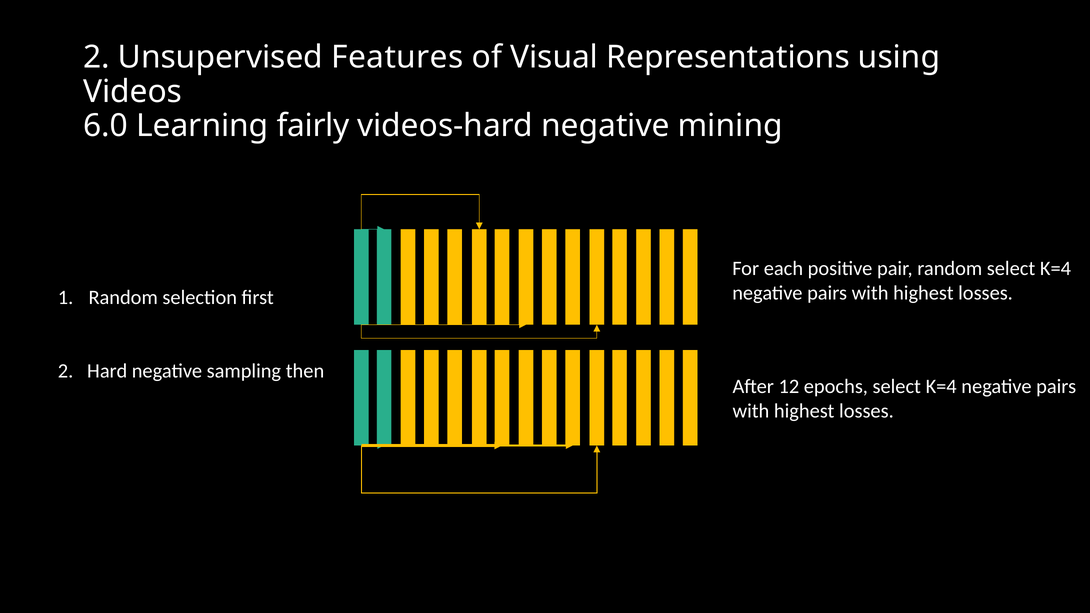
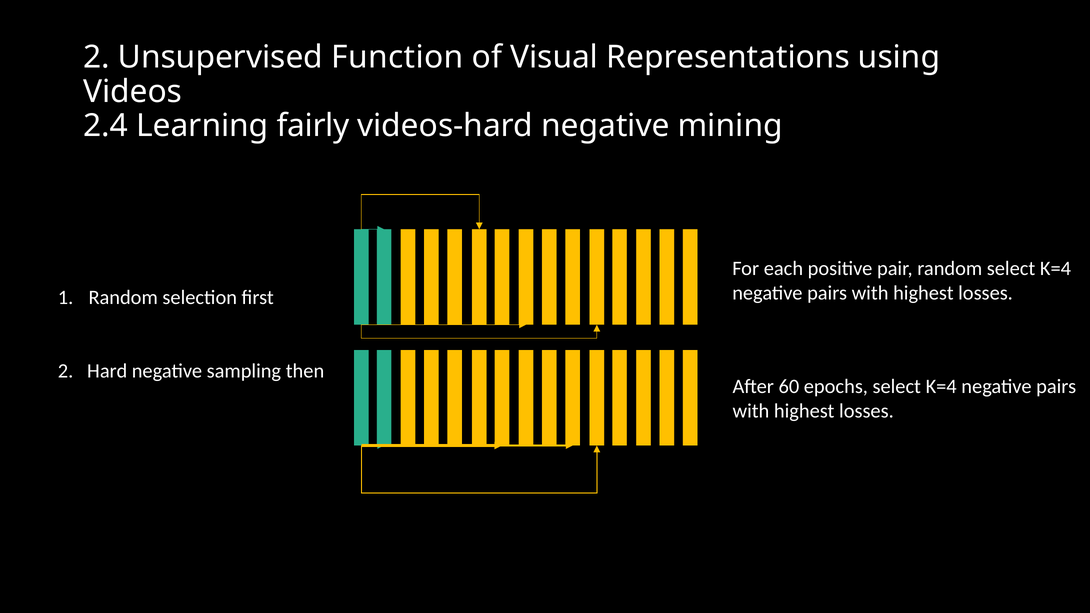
Features: Features -> Function (397, 57)
6.0: 6.0 -> 2.4 (106, 126)
12: 12 -> 60 (789, 387)
